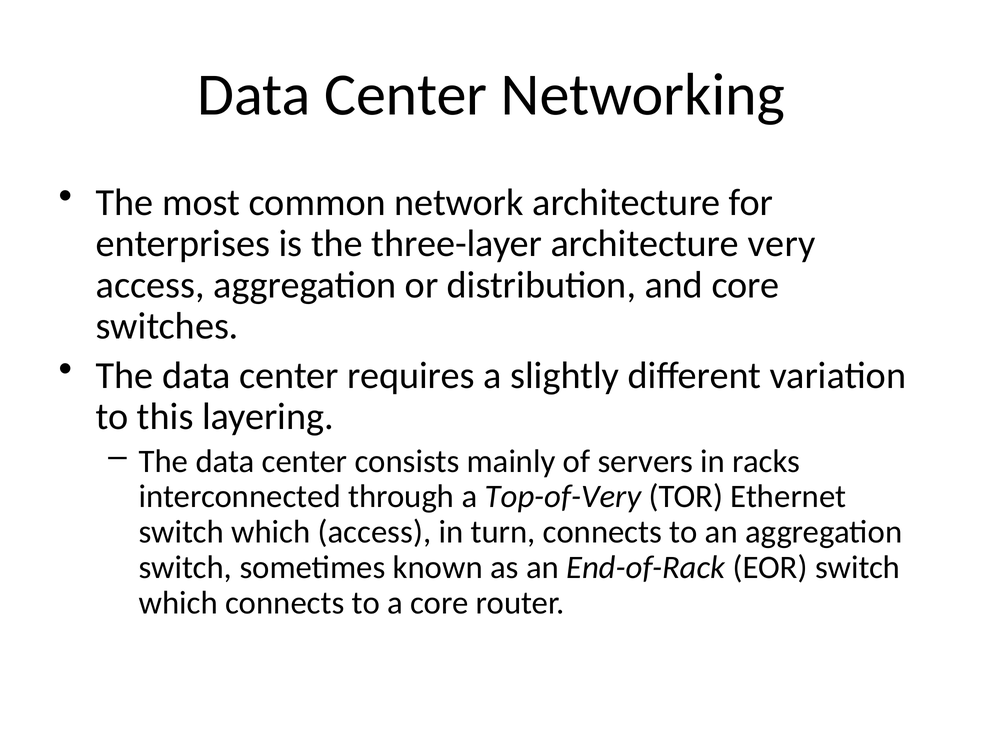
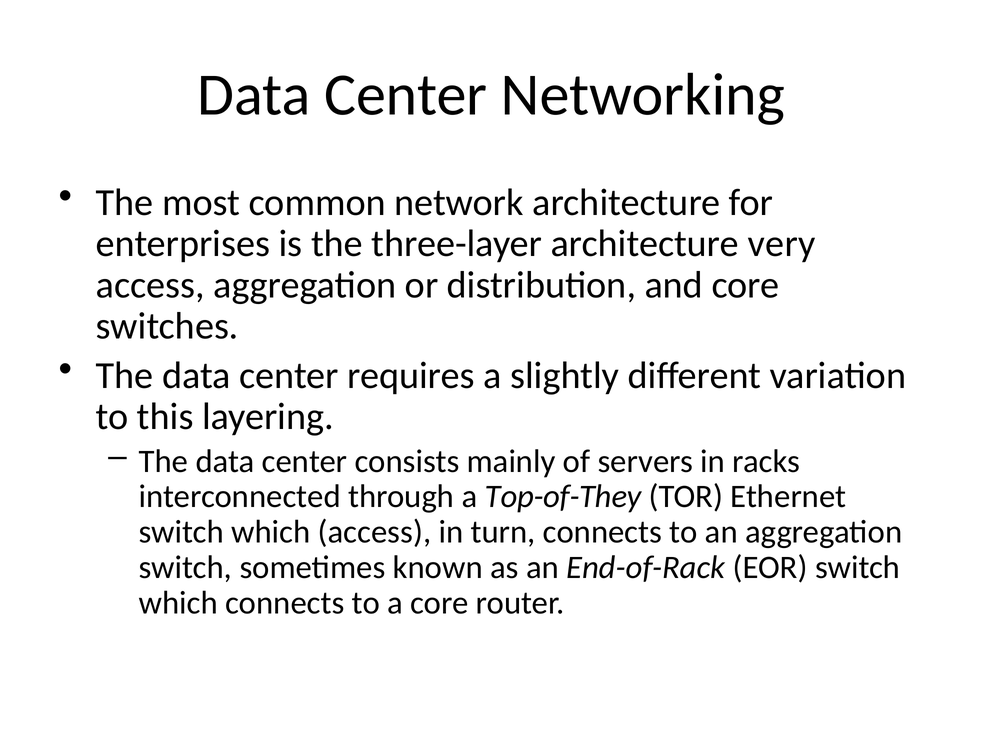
Top-of-Very: Top-of-Very -> Top-of-They (563, 497)
